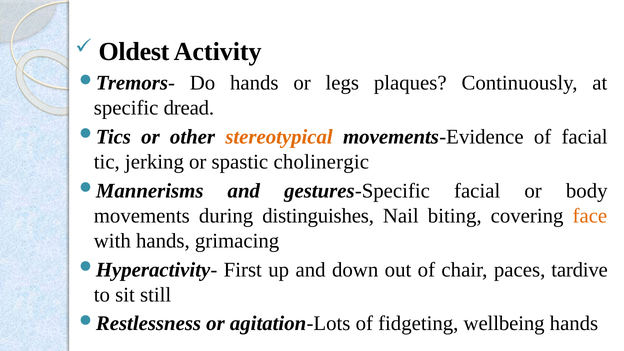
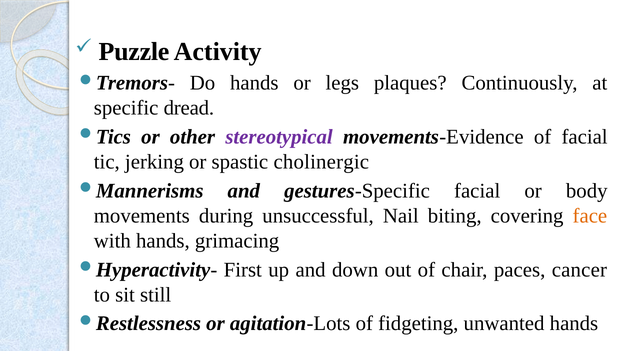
Oldest: Oldest -> Puzzle (134, 51)
stereotypical colour: orange -> purple (279, 137)
distinguishes: distinguishes -> unsuccessful (318, 216)
tardive: tardive -> cancer (579, 270)
wellbeing: wellbeing -> unwanted (504, 324)
